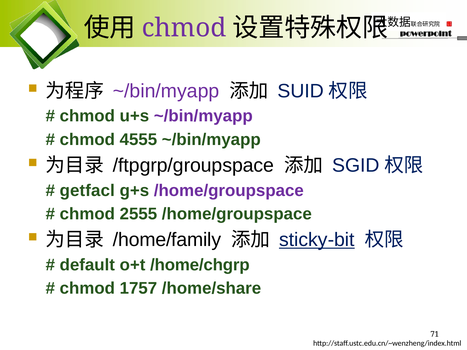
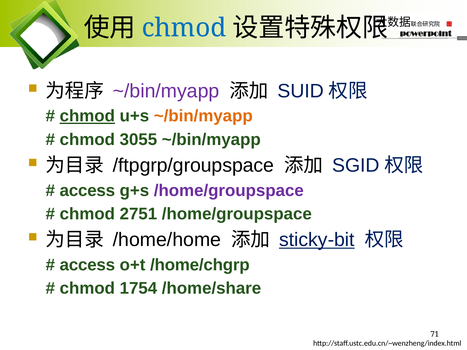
chmod colour: purple -> blue (184, 28)
chmod underline: none -> present (87, 116)
~/bin/myapp colour: purple -> orange (203, 116)
4555: 4555 -> 3055 (138, 140)
getfacl: getfacl -> access (87, 191)
2555: 2555 -> 2751 (138, 214)
/home/family: /home/family -> /home/home (167, 240)
default: default -> access (87, 265)
1757: 1757 -> 1754 (138, 289)
